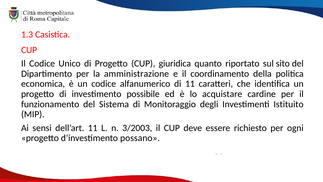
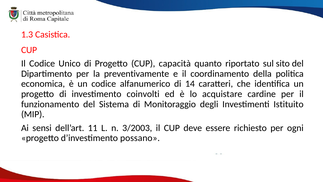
giuridica: giuridica -> capacità (175, 63)
amministrazione: amministrazione -> preventivamente (137, 74)
di 11: 11 -> 14 (190, 84)
possibile: possibile -> coinvolti (143, 94)
